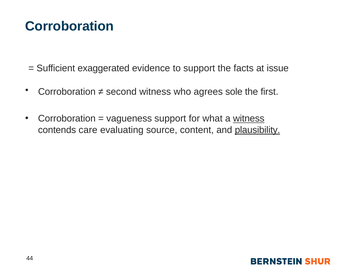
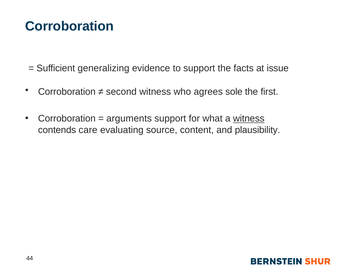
exaggerated: exaggerated -> generalizing (104, 68)
vagueness: vagueness -> arguments (129, 118)
plausibility underline: present -> none (258, 130)
